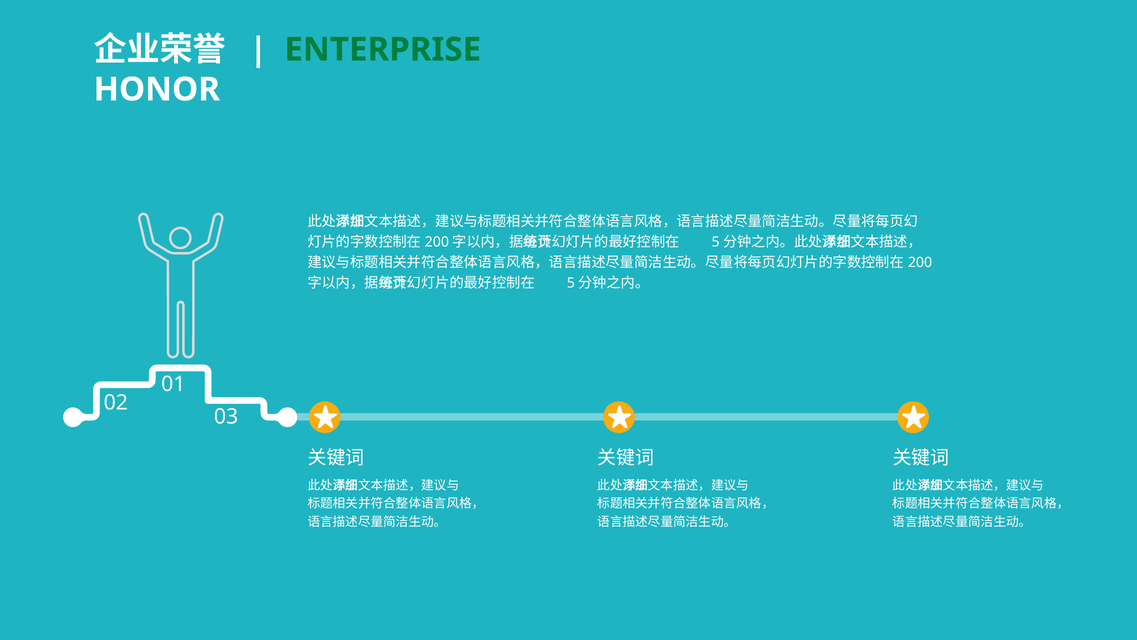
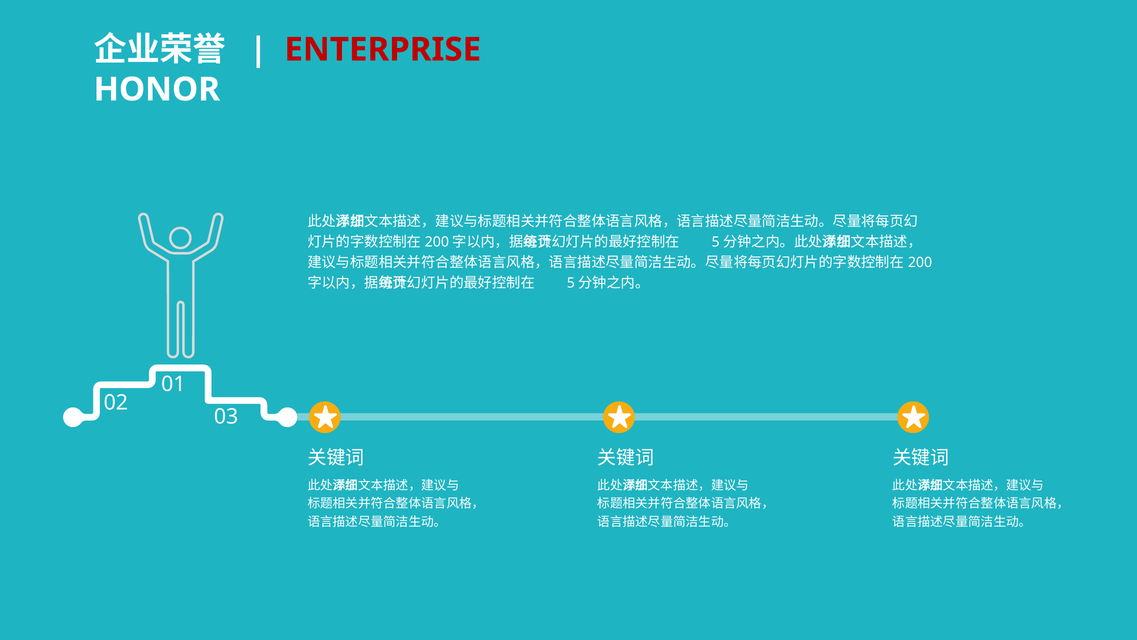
ENTERPRISE colour: green -> red (383, 50)
